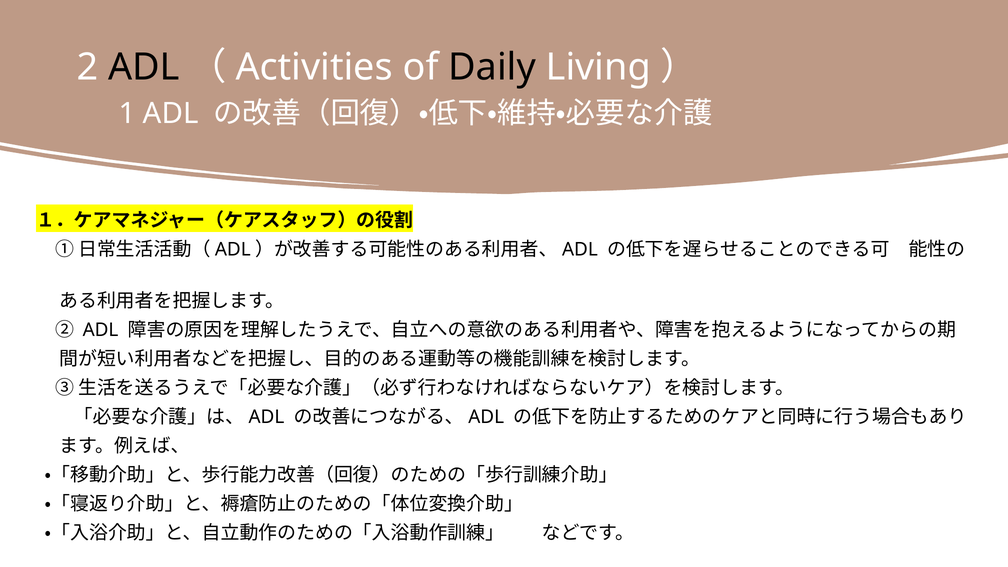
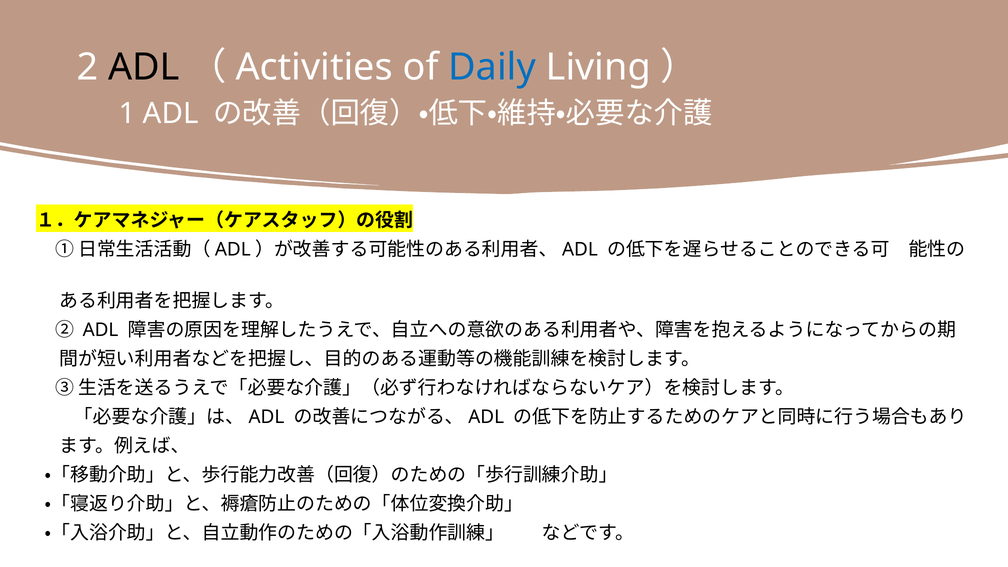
Daily colour: black -> blue (492, 67)
